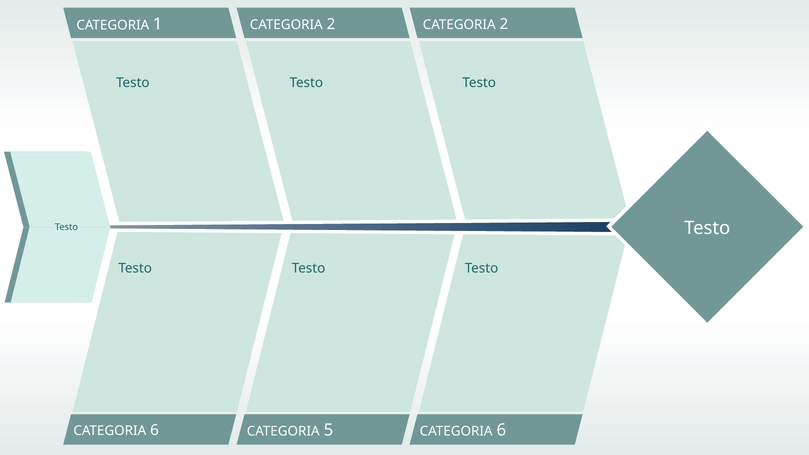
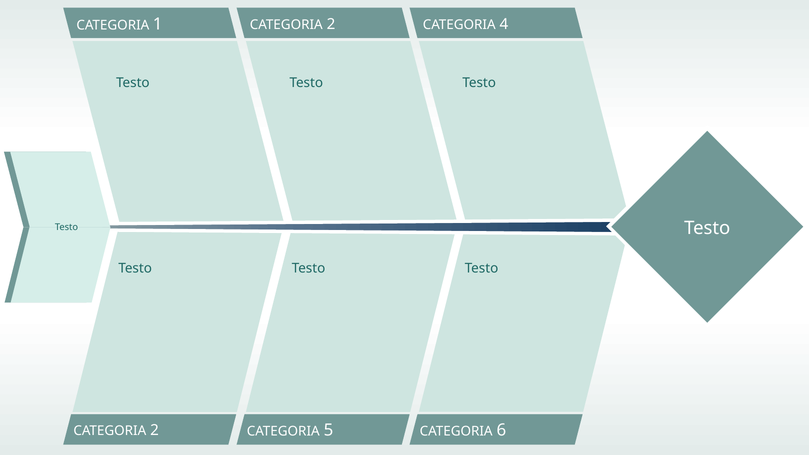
2: 2 -> 4 (504, 24)
6: 6 -> 2 (155, 430)
